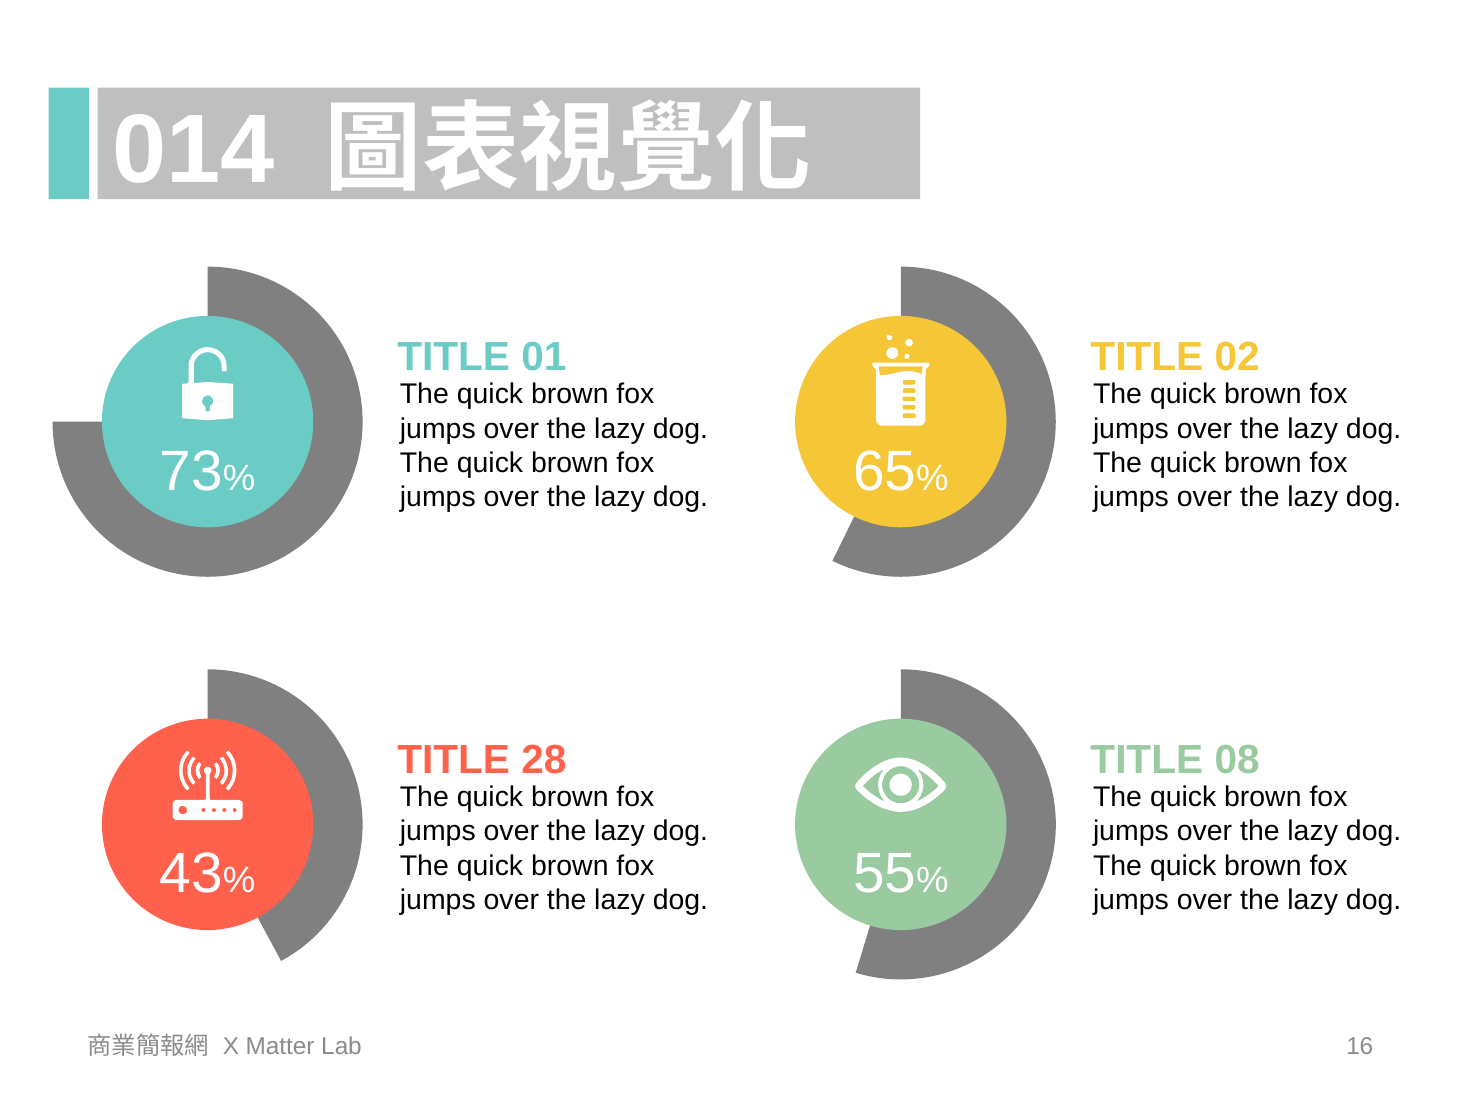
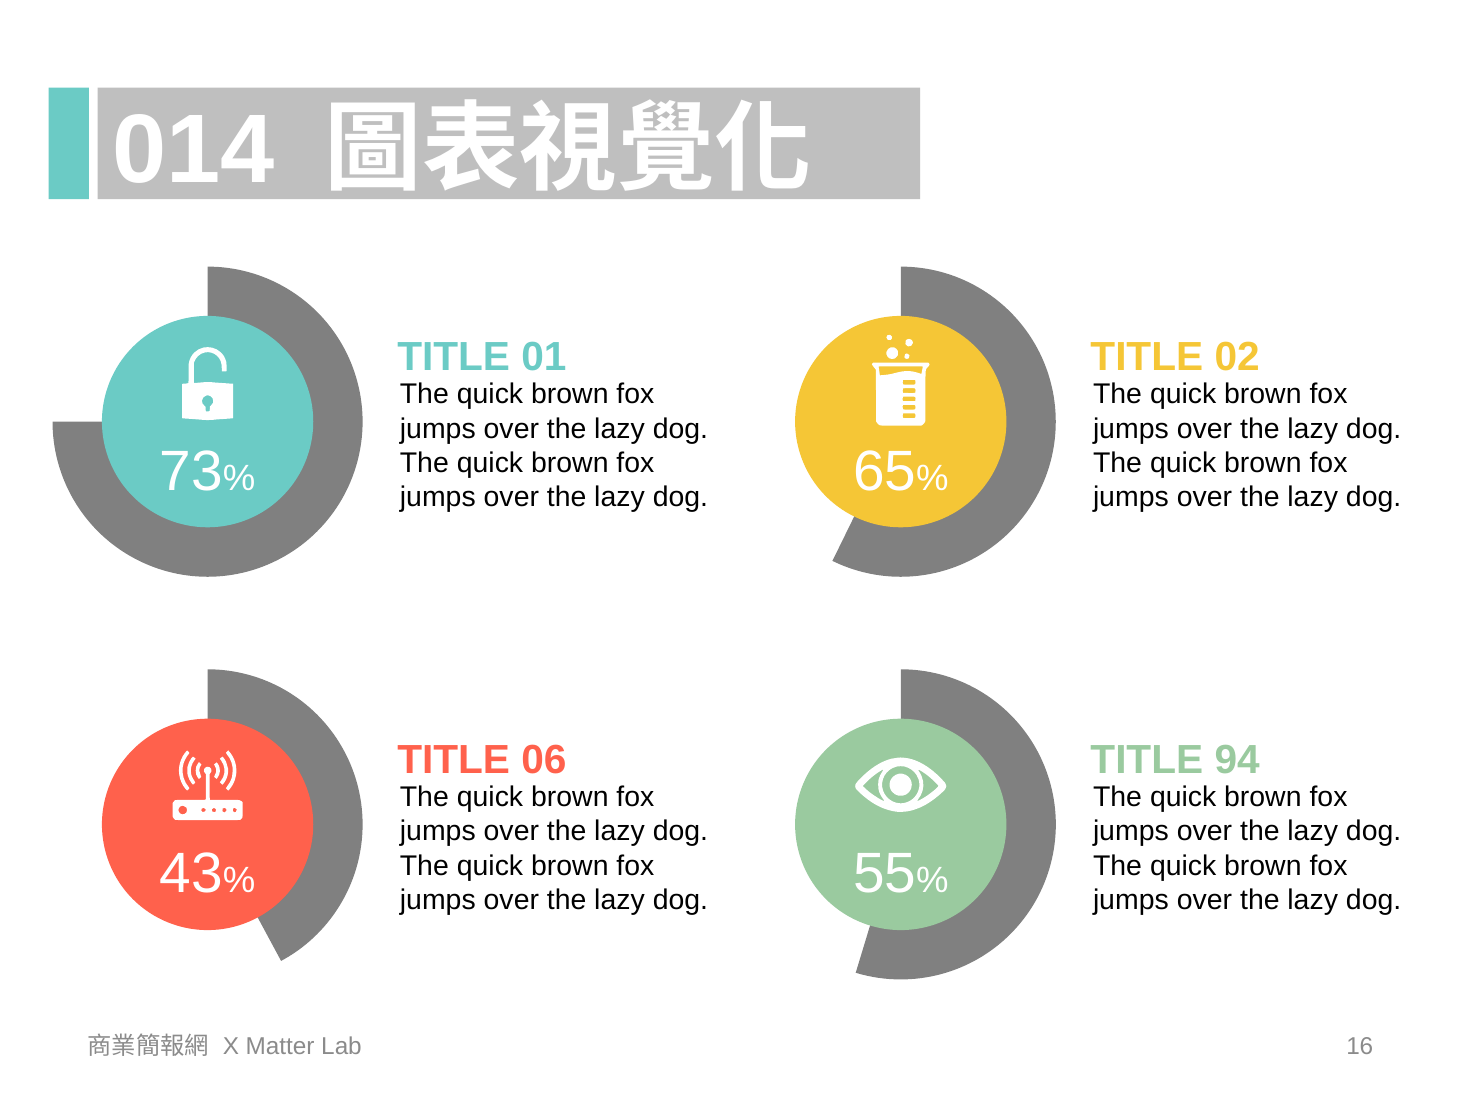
28: 28 -> 06 (544, 759)
08: 08 -> 94 (1237, 759)
